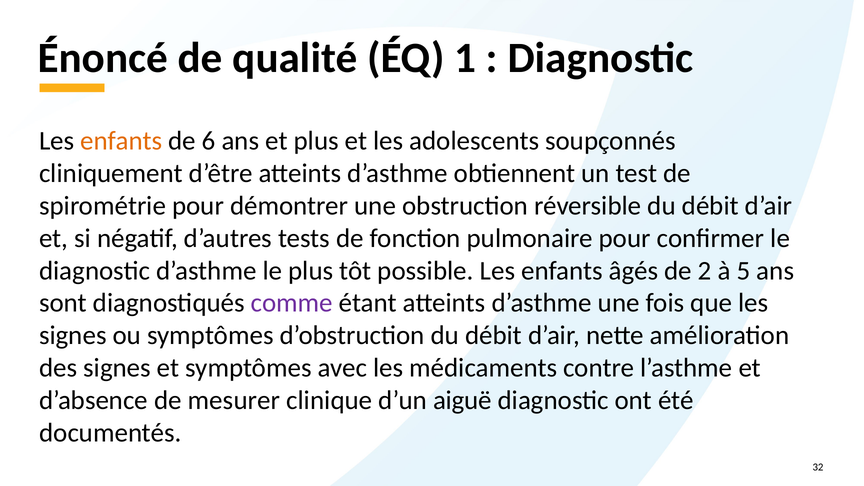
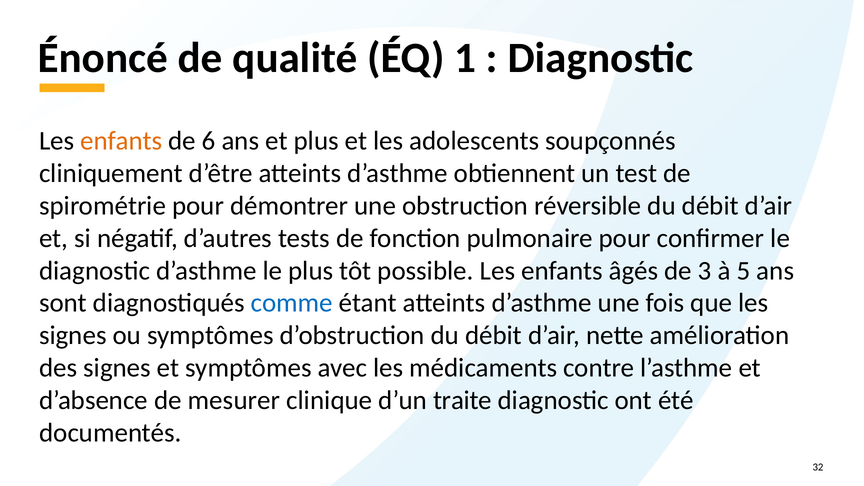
2: 2 -> 3 (705, 271)
comme colour: purple -> blue (292, 303)
aiguë: aiguë -> traite (462, 400)
